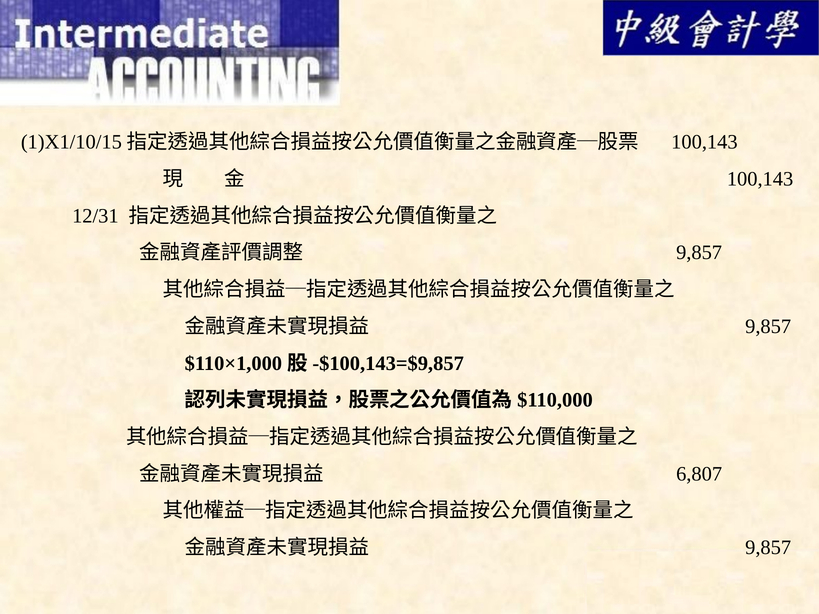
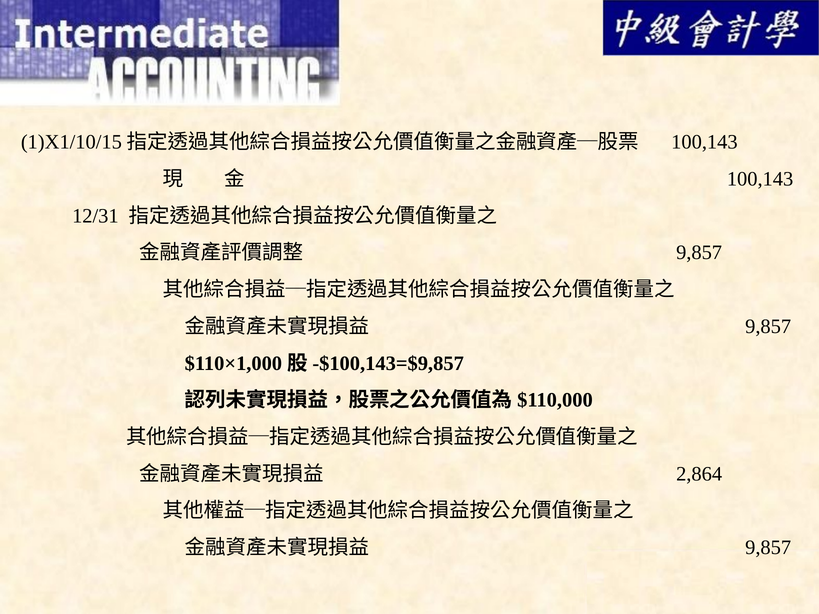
6,807: 6,807 -> 2,864 (699, 474)
